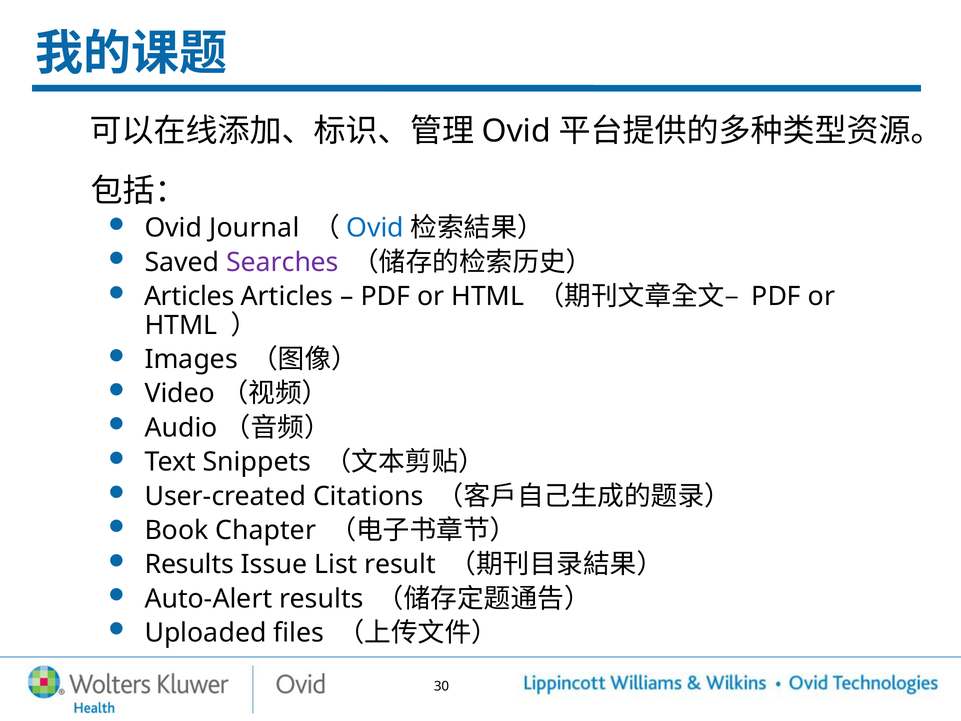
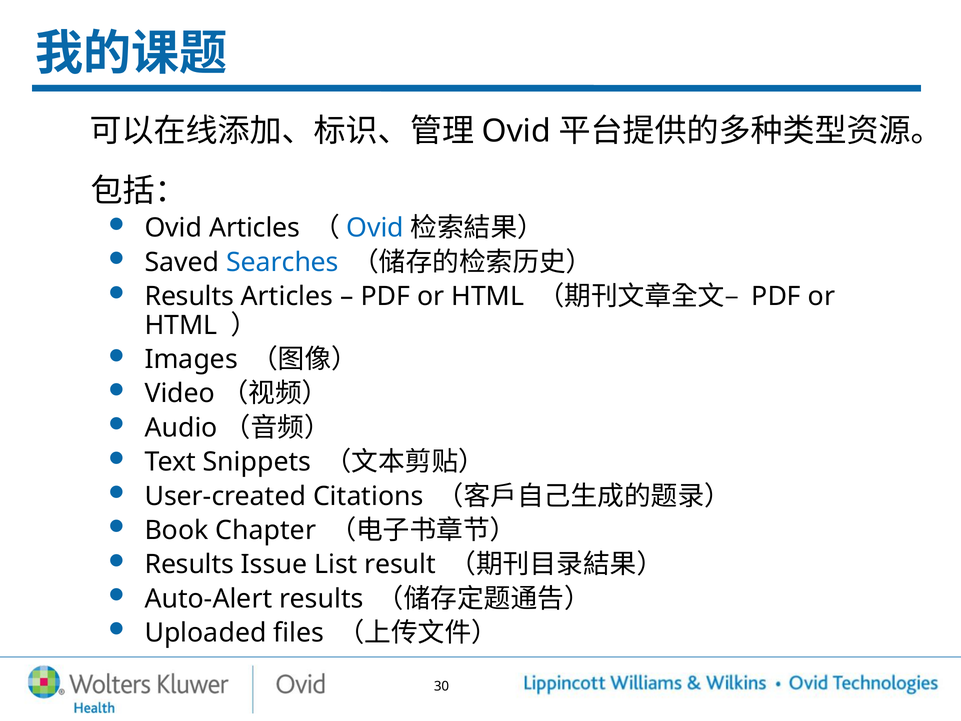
Ovid Journal: Journal -> Articles (255, 228)
Searches colour: purple -> blue (282, 262)
Articles: Articles -> Results (189, 296)
